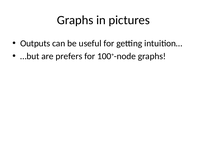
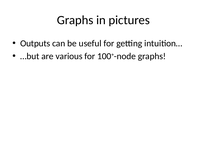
prefers: prefers -> various (69, 56)
